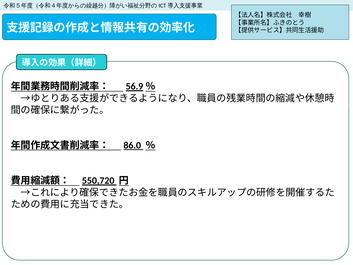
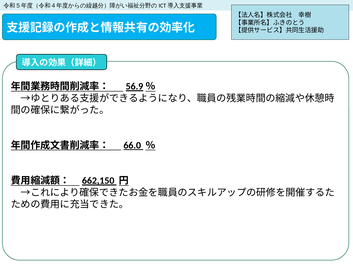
86.0: 86.0 -> 66.0 (132, 145)
550,720: 550,720 -> 662,150 (98, 181)
